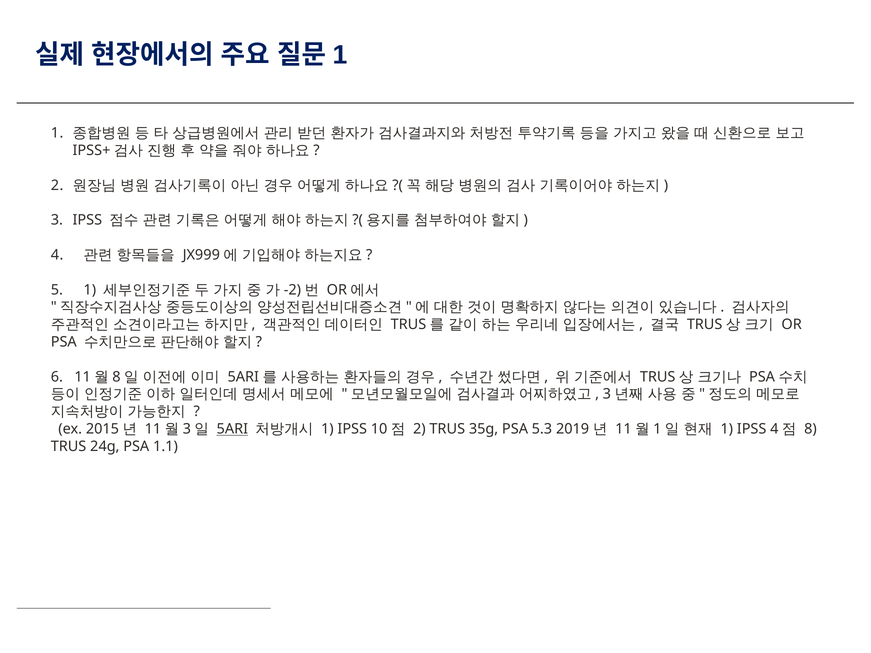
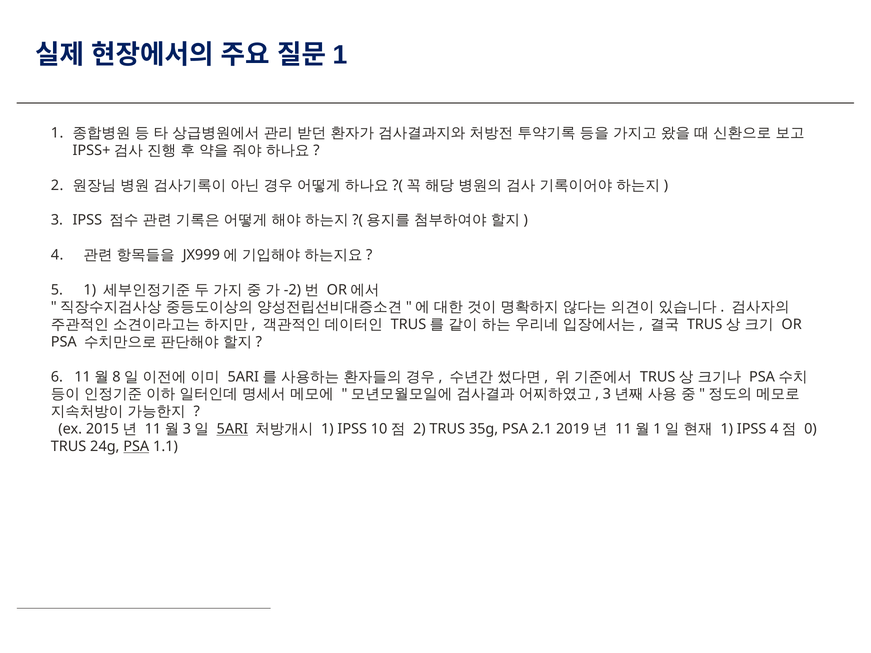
5.3: 5.3 -> 2.1 (542, 429)
8: 8 -> 0 (810, 429)
PSA underline: none -> present (136, 447)
